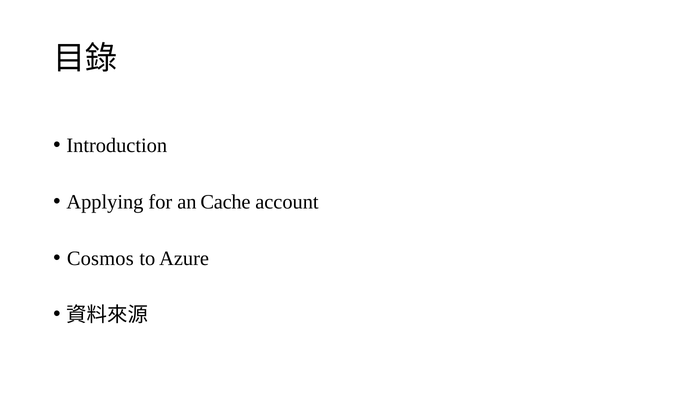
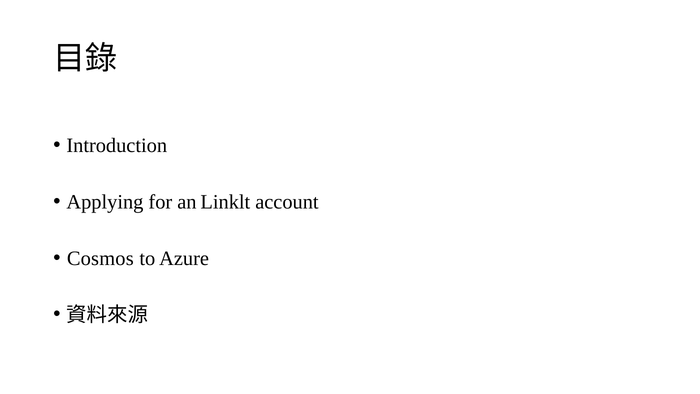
Cache: Cache -> Linklt (225, 202)
